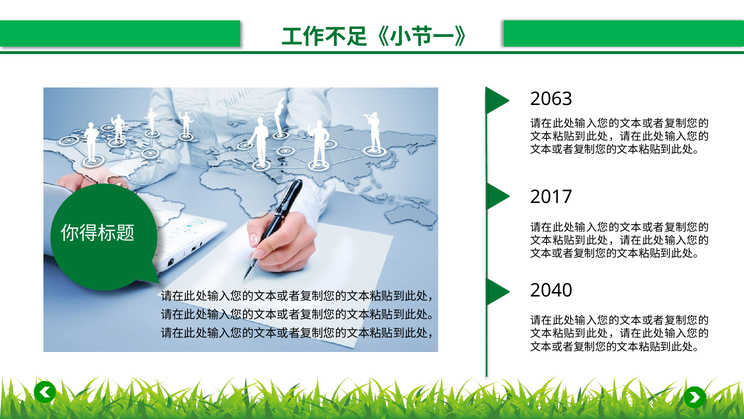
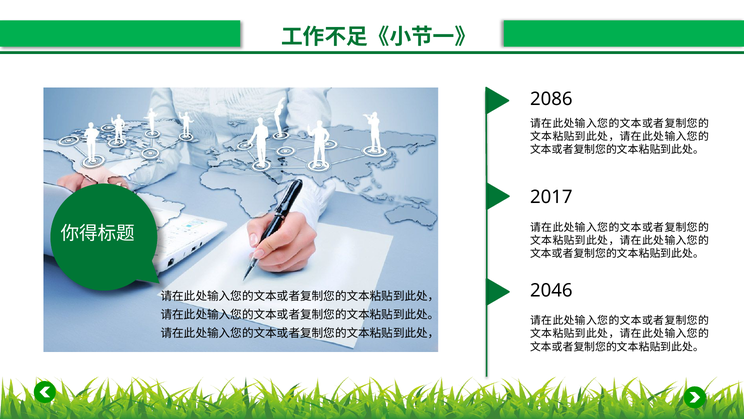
2063: 2063 -> 2086 (551, 99)
2040: 2040 -> 2046 (551, 290)
